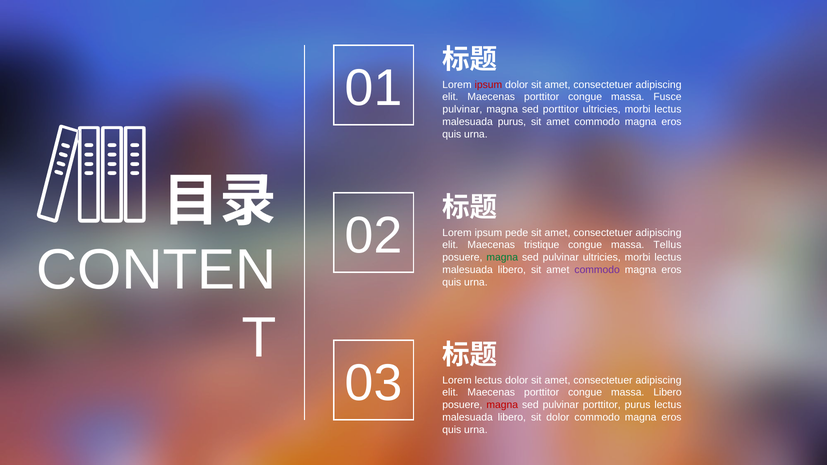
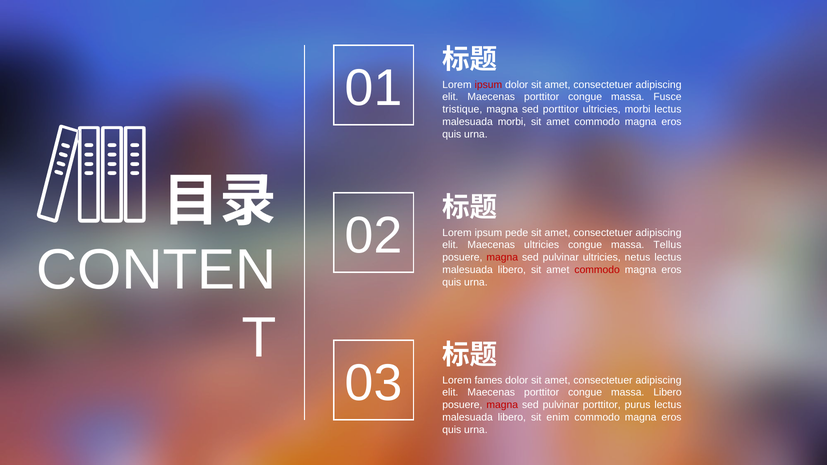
pulvinar: pulvinar -> tristique (462, 110)
malesuada purus: purus -> morbi (512, 122)
Maecenas tristique: tristique -> ultricies (542, 245)
magna colour: green -> red (502, 258)
pulvinar ultricies morbi: morbi -> netus (638, 258)
commodo colour: purple -> red (597, 270)
Lorem lectus: lectus -> fames (488, 380)
sit dolor: dolor -> enim (558, 418)
